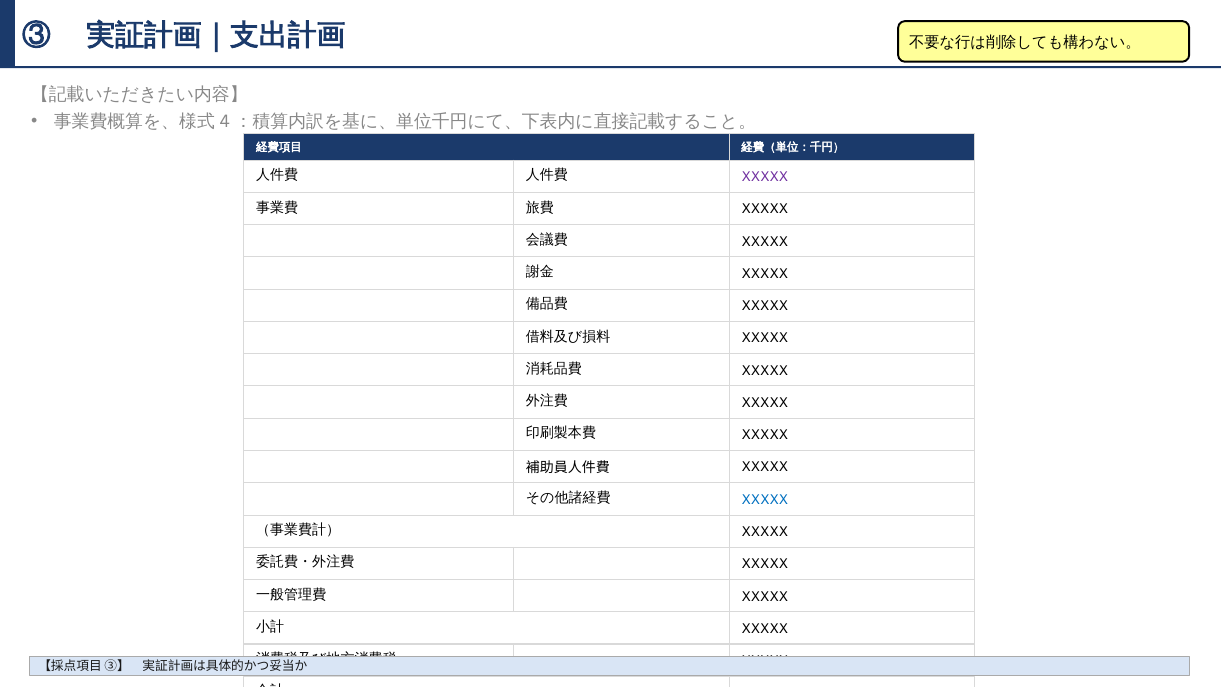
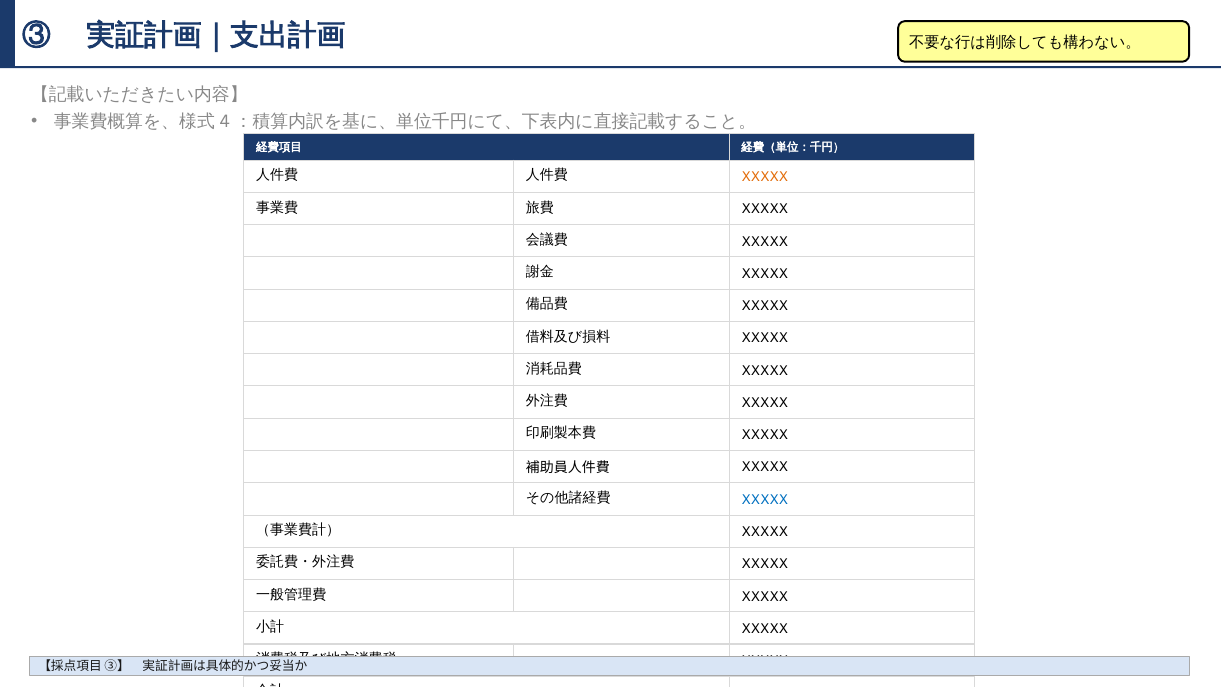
XXXXX colour: purple -> orange (765, 177)
